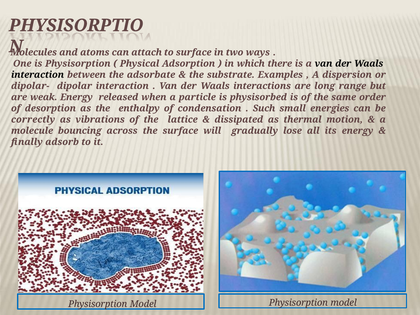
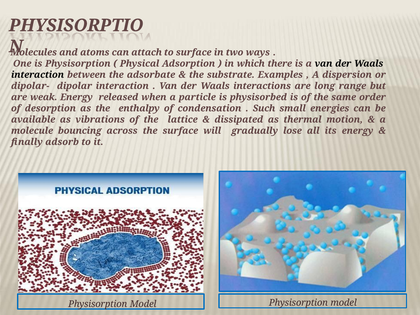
correctly: correctly -> available (33, 119)
